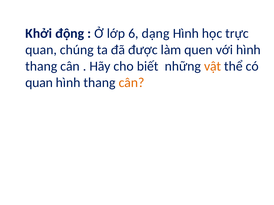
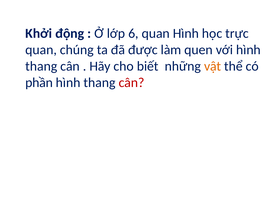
6 dạng: dạng -> quan (156, 33)
quan: quan -> phần (39, 83)
cân colour: orange -> red (132, 83)
